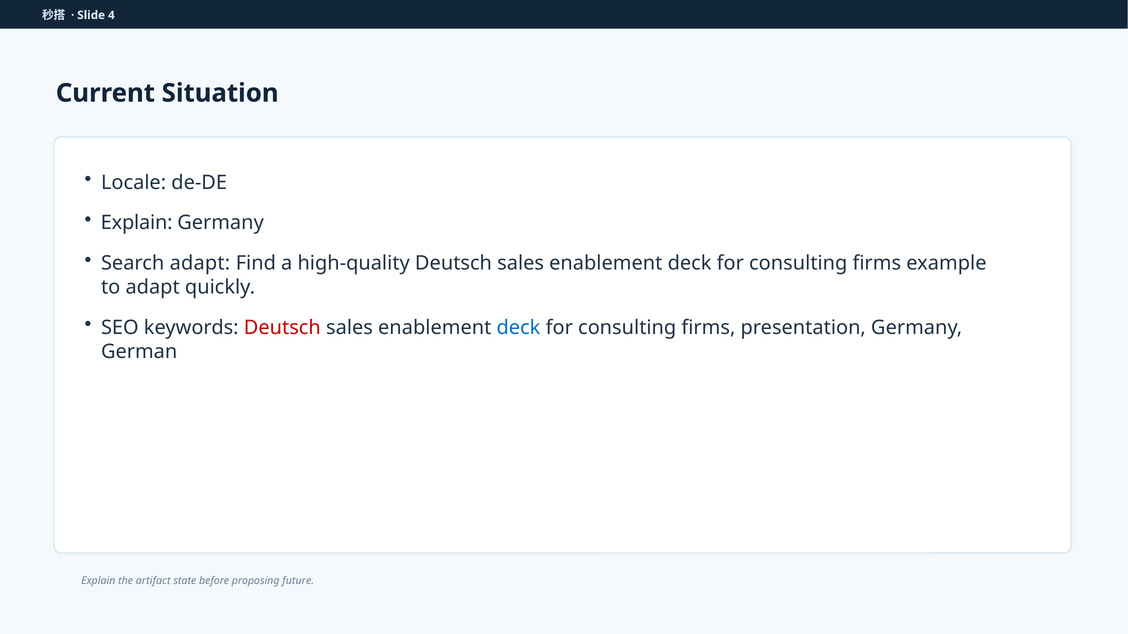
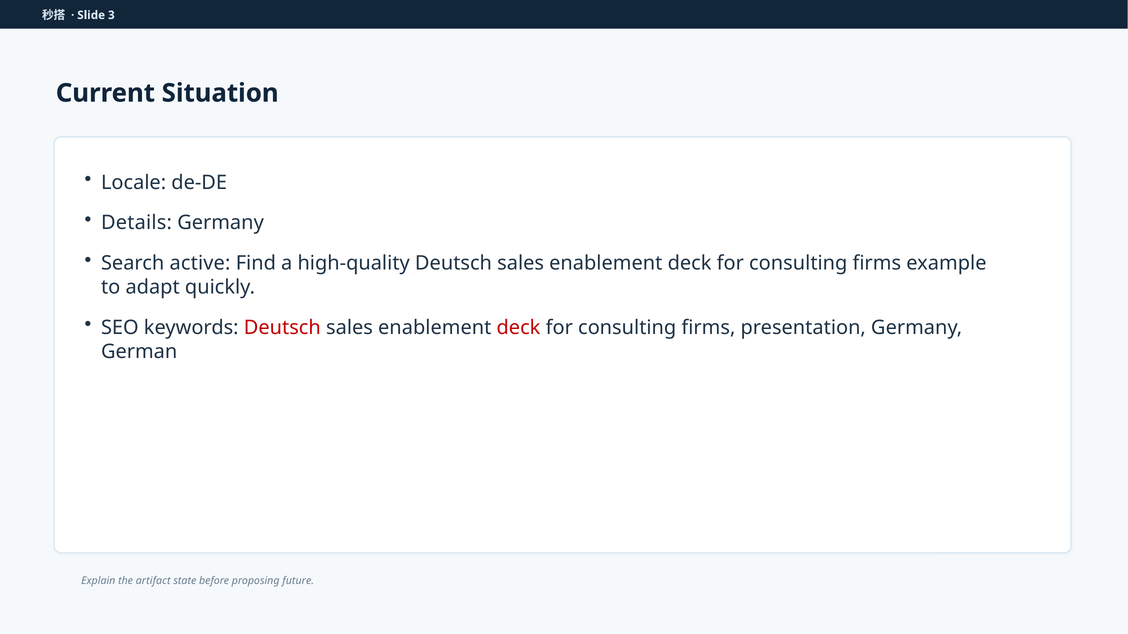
4: 4 -> 3 (111, 15)
Explain: Explain -> Details (136, 223)
Search adapt: adapt -> active (200, 263)
deck colour: blue -> red (518, 328)
